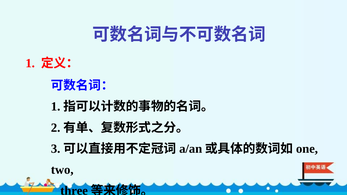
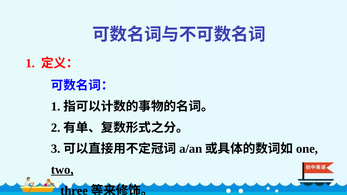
two underline: none -> present (62, 170)
